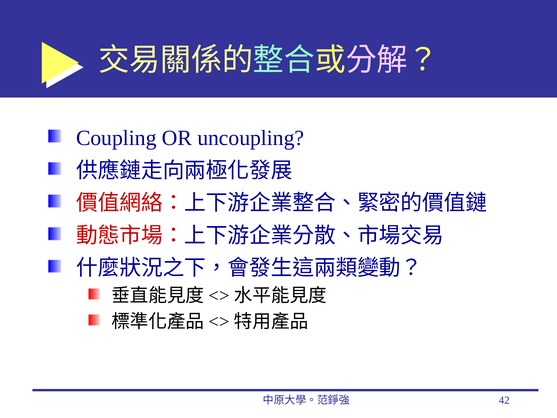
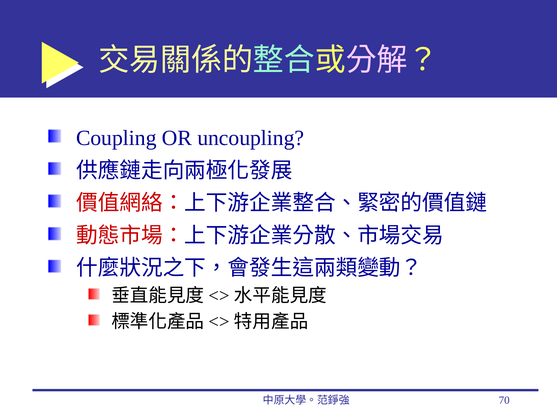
42: 42 -> 70 (504, 400)
